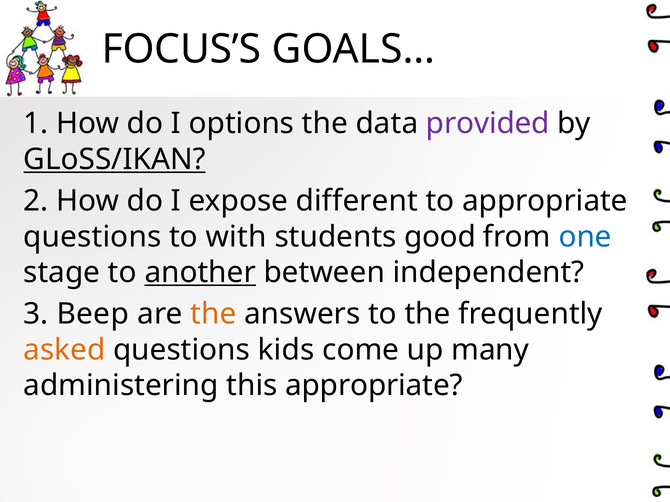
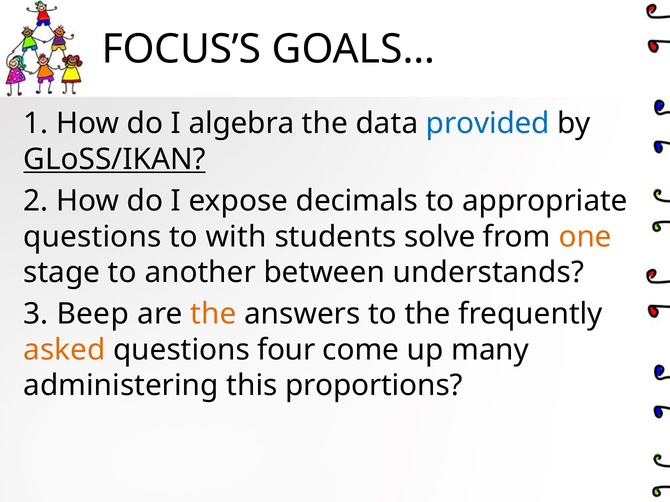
options: options -> algebra (242, 124)
provided colour: purple -> blue (488, 124)
different: different -> decimals (357, 201)
good: good -> solve (440, 237)
one colour: blue -> orange (585, 237)
another underline: present -> none (200, 273)
independent: independent -> understands (488, 273)
kids: kids -> four (286, 350)
this appropriate: appropriate -> proportions (374, 386)
